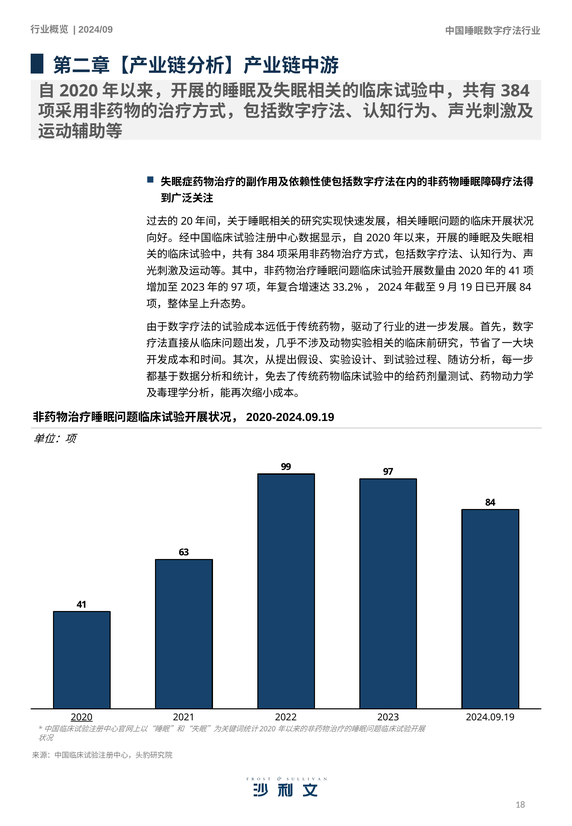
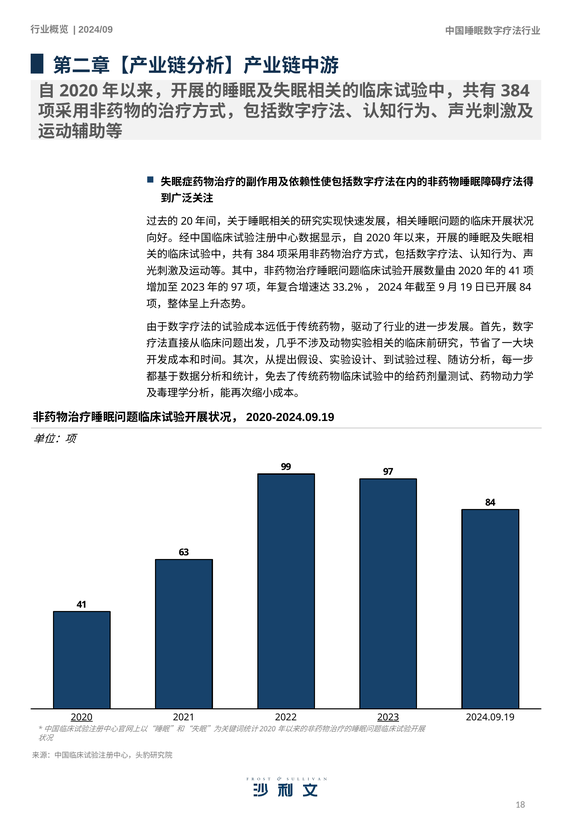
2023 underline: none -> present (388, 717)
